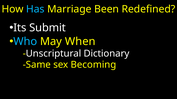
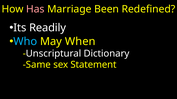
Has colour: light blue -> pink (35, 9)
Submit: Submit -> Readily (48, 28)
Becoming: Becoming -> Statement (94, 65)
